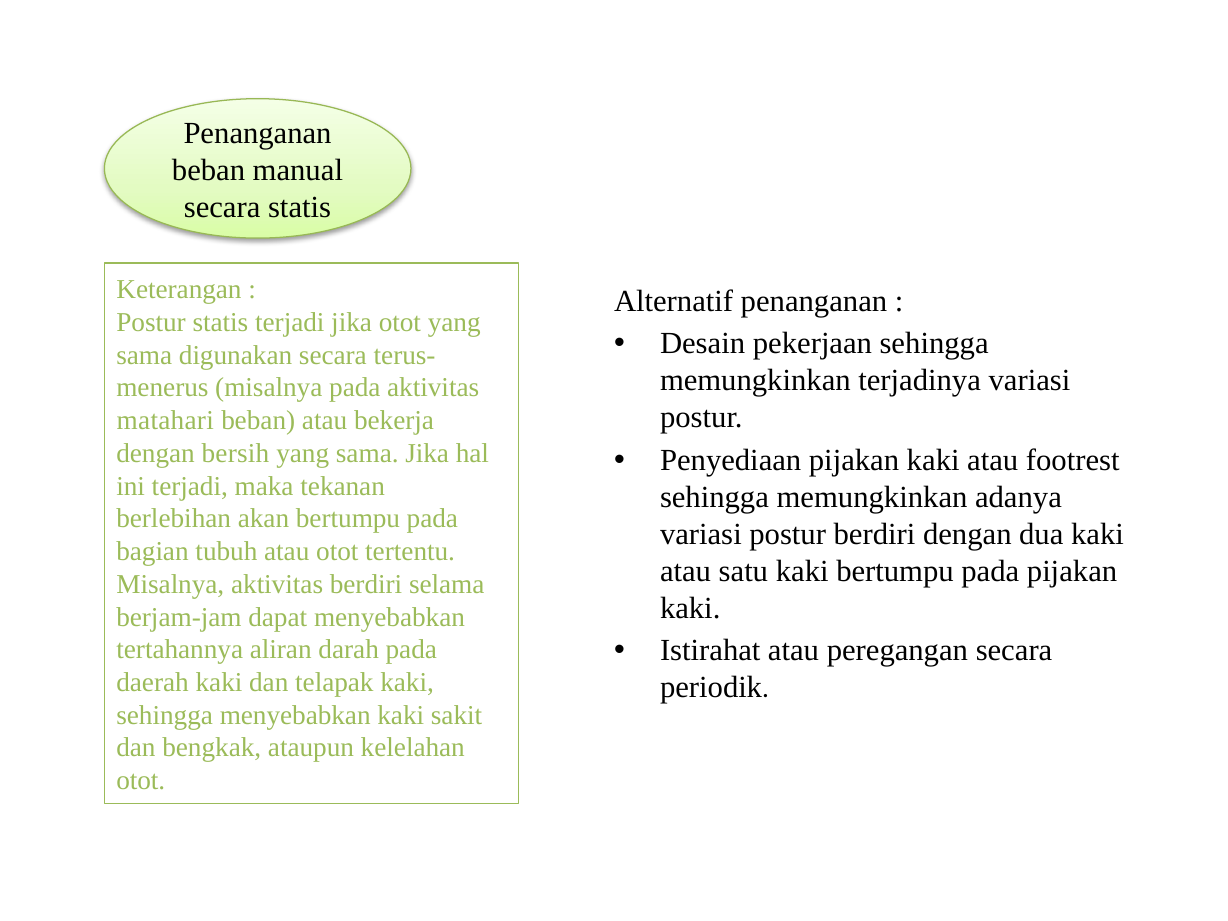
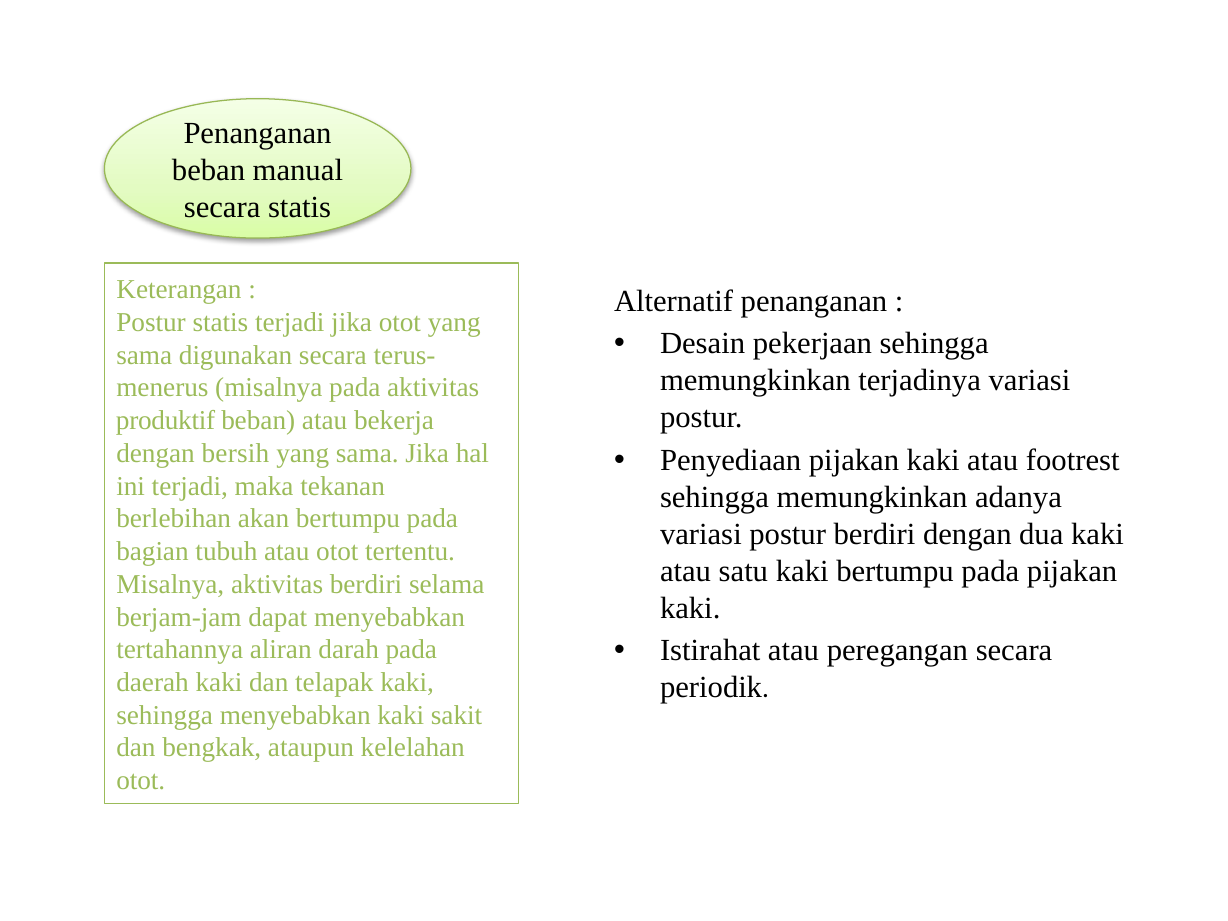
matahari: matahari -> produktif (166, 421)
